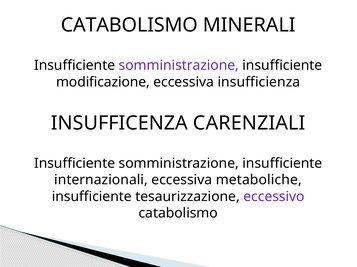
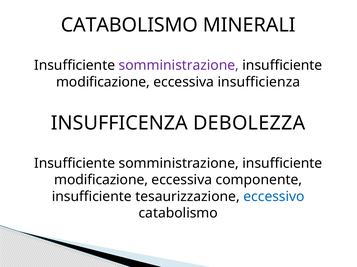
CARENZIALI: CARENZIALI -> DEBOLEZZA (249, 123)
internazionali: internazionali -> modificazione (101, 180)
metaboliche: metaboliche -> componente (259, 180)
eccessivo colour: purple -> blue (274, 197)
